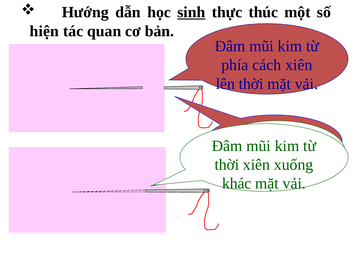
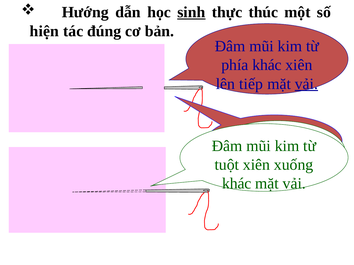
quan: quan -> đúng (104, 31)
phía cách: cách -> khác (267, 65)
lên thời: thời -> tiếp (251, 84)
vải underline: none -> present (306, 84)
thời: thời -> tuột (227, 165)
